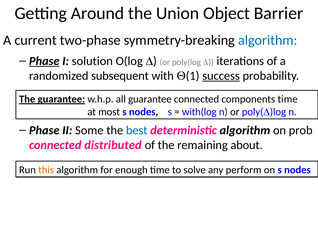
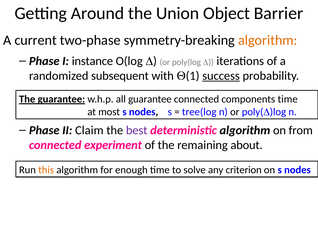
algorithm colour: blue -> orange (268, 40)
Phase underline: present -> none (44, 61)
solution: solution -> instance (92, 61)
with(log: with(log -> tree(log (199, 112)
Some: Some -> Claim (89, 131)
best colour: blue -> purple (137, 131)
prob: prob -> from (301, 131)
distributed: distributed -> experiment (113, 145)
perform: perform -> criterion (244, 170)
